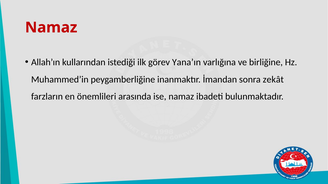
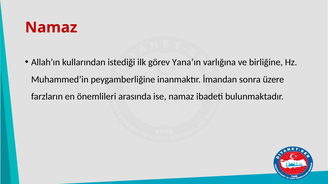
zekât: zekât -> üzere (273, 80)
